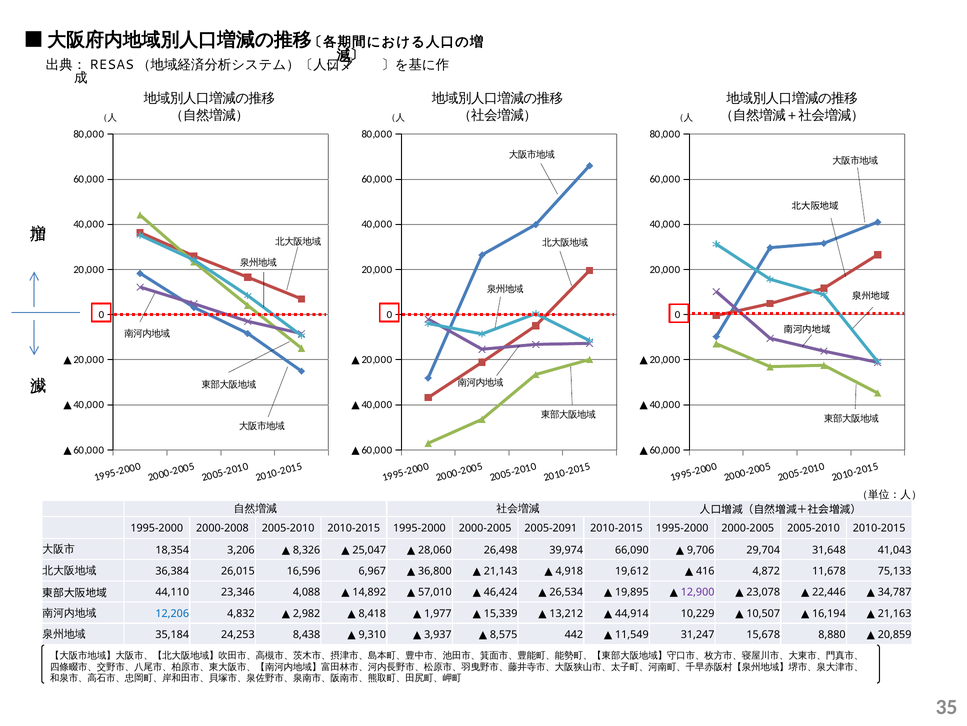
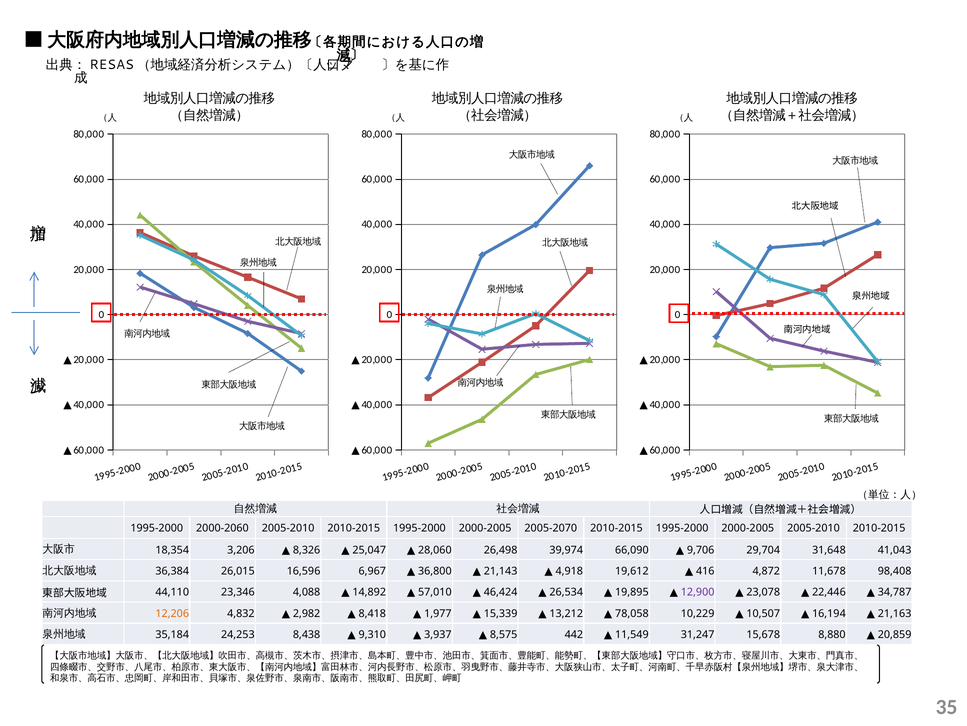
2000-2008: 2000-2008 -> 2000-2060 (222, 528)
2005-2091: 2005-2091 -> 2005-2070 (551, 528)
75,133: 75,133 -> 98,408 (895, 571)
12,206 colour: blue -> orange (172, 613)
44,914: 44,914 -> 78,058 (632, 613)
